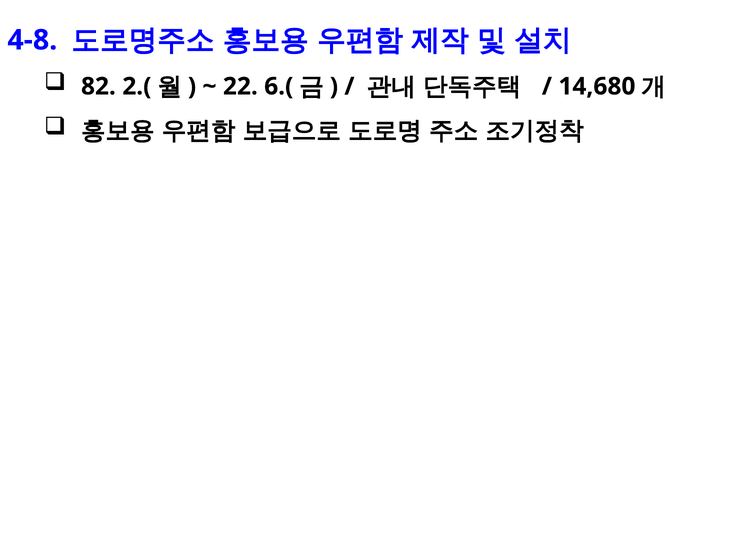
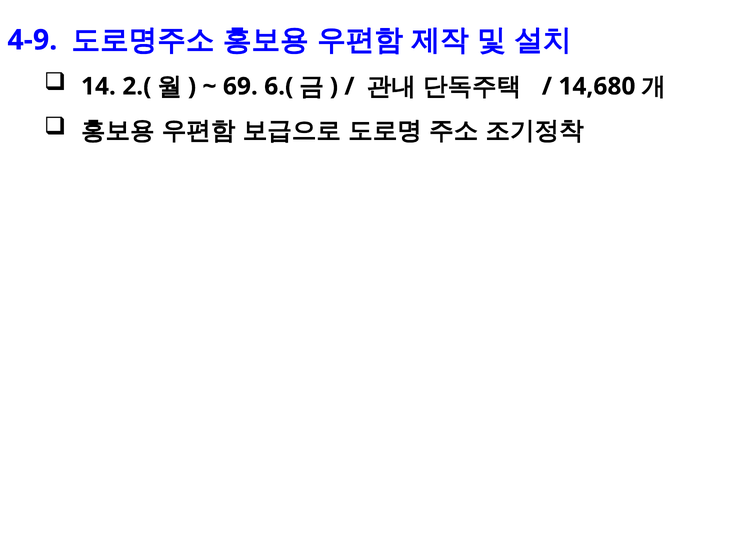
4-8: 4-8 -> 4-9 (32, 40)
82: 82 -> 14 (98, 86)
22: 22 -> 69 (240, 86)
